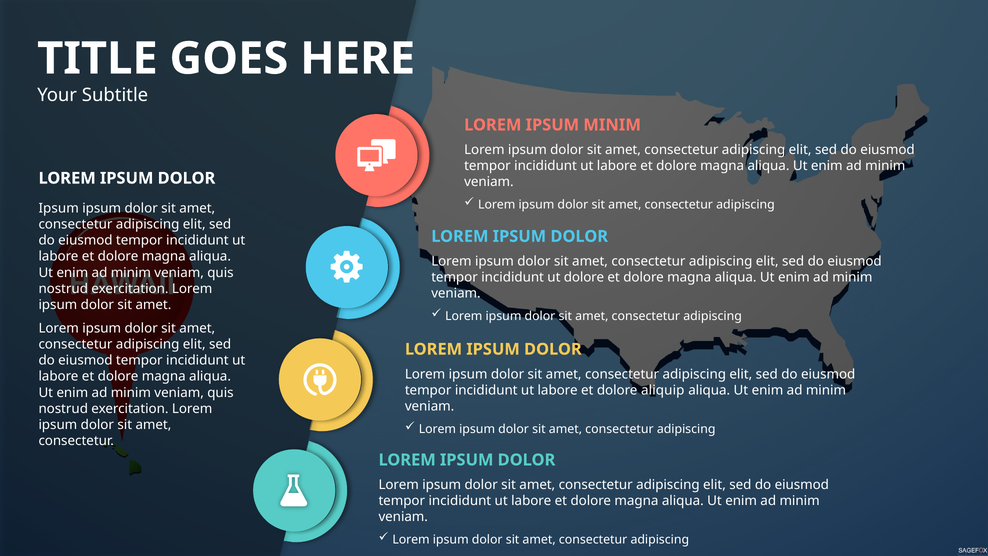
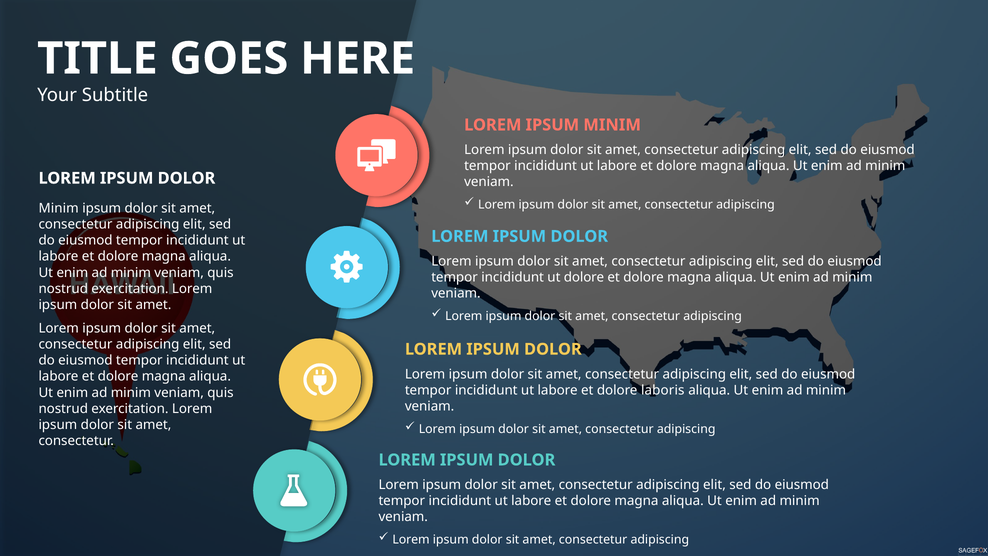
Ipsum: Ipsum -> Minim (59, 208)
aliquip: aliquip -> laboris (663, 390)
